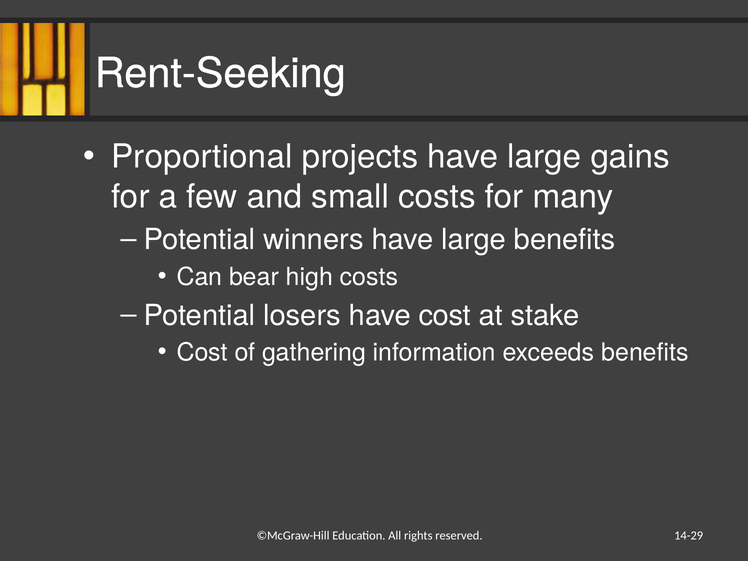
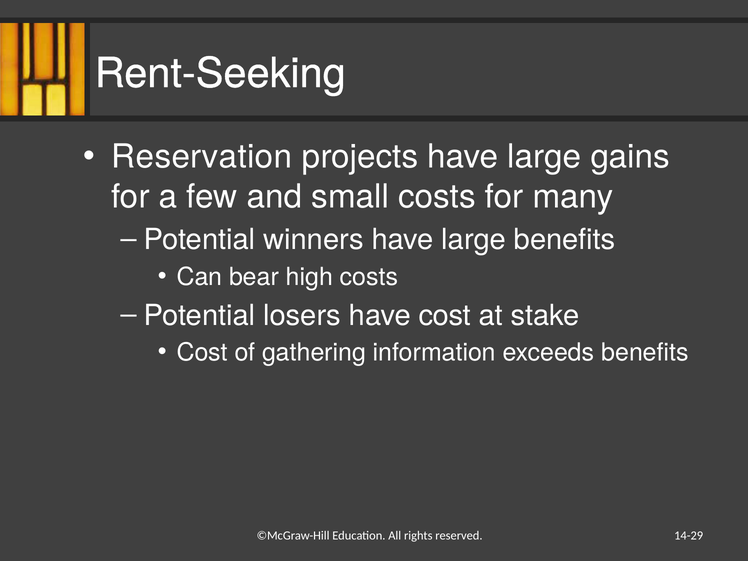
Proportional: Proportional -> Reservation (202, 157)
